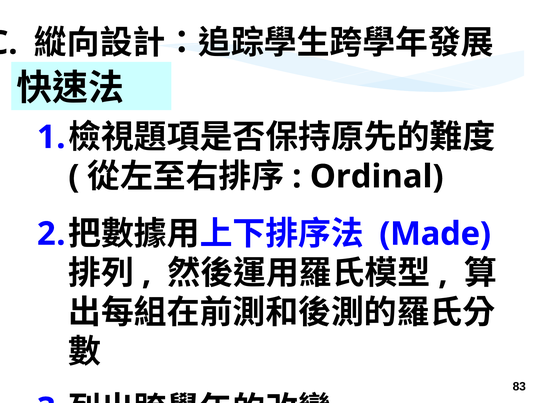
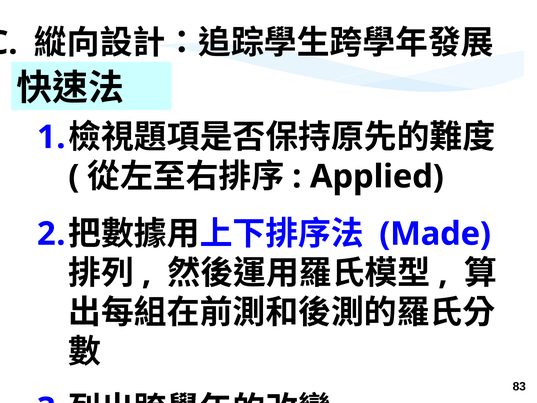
Ordinal: Ordinal -> Applied (377, 177)
